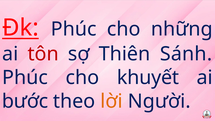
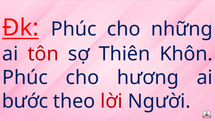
Sánh: Sánh -> Khôn (186, 54)
khuyết: khuyết -> hương (148, 78)
lời colour: orange -> red (111, 101)
